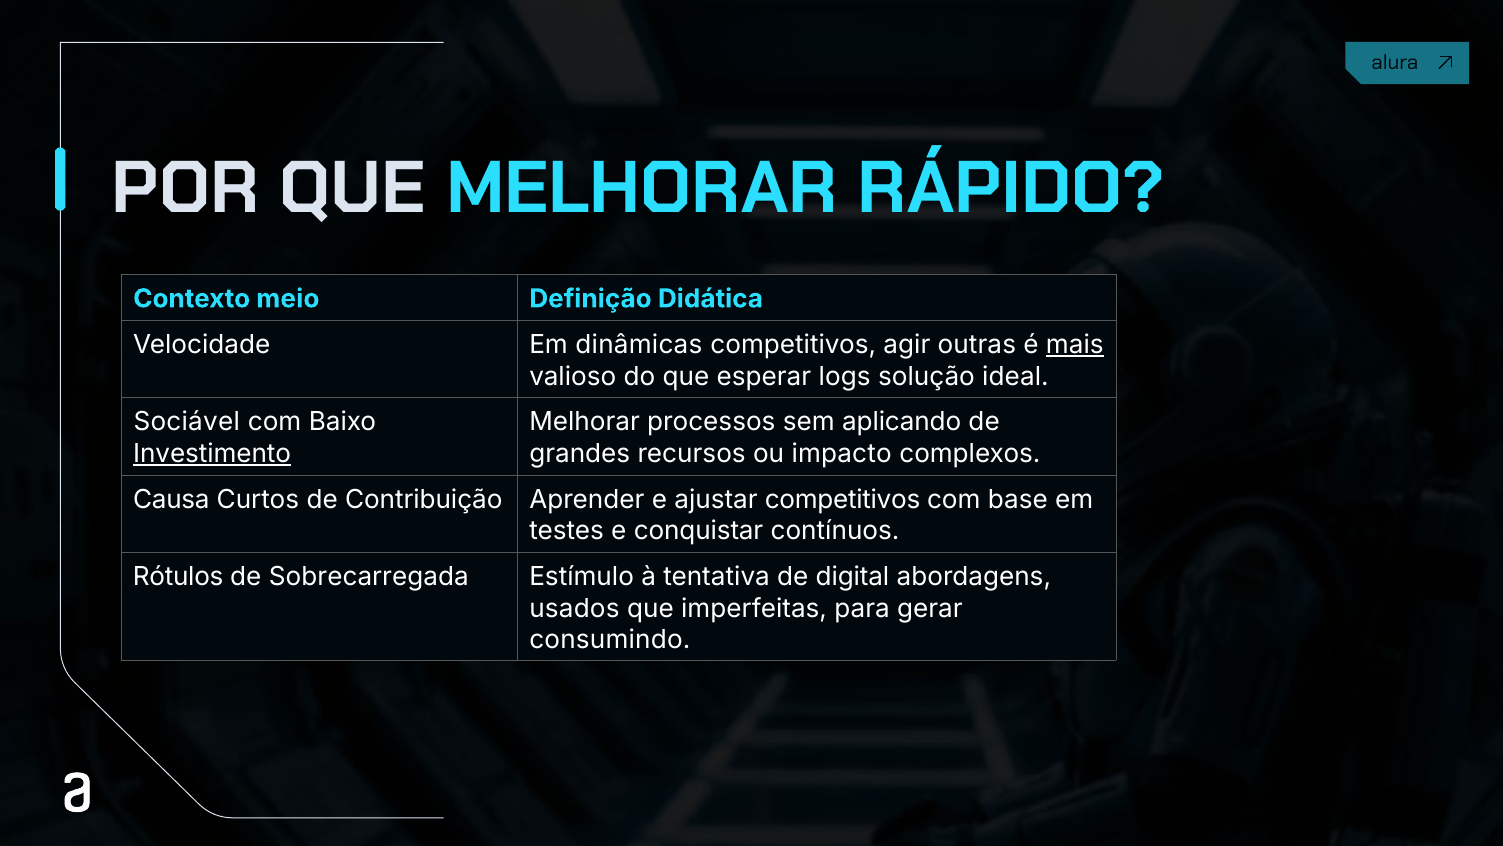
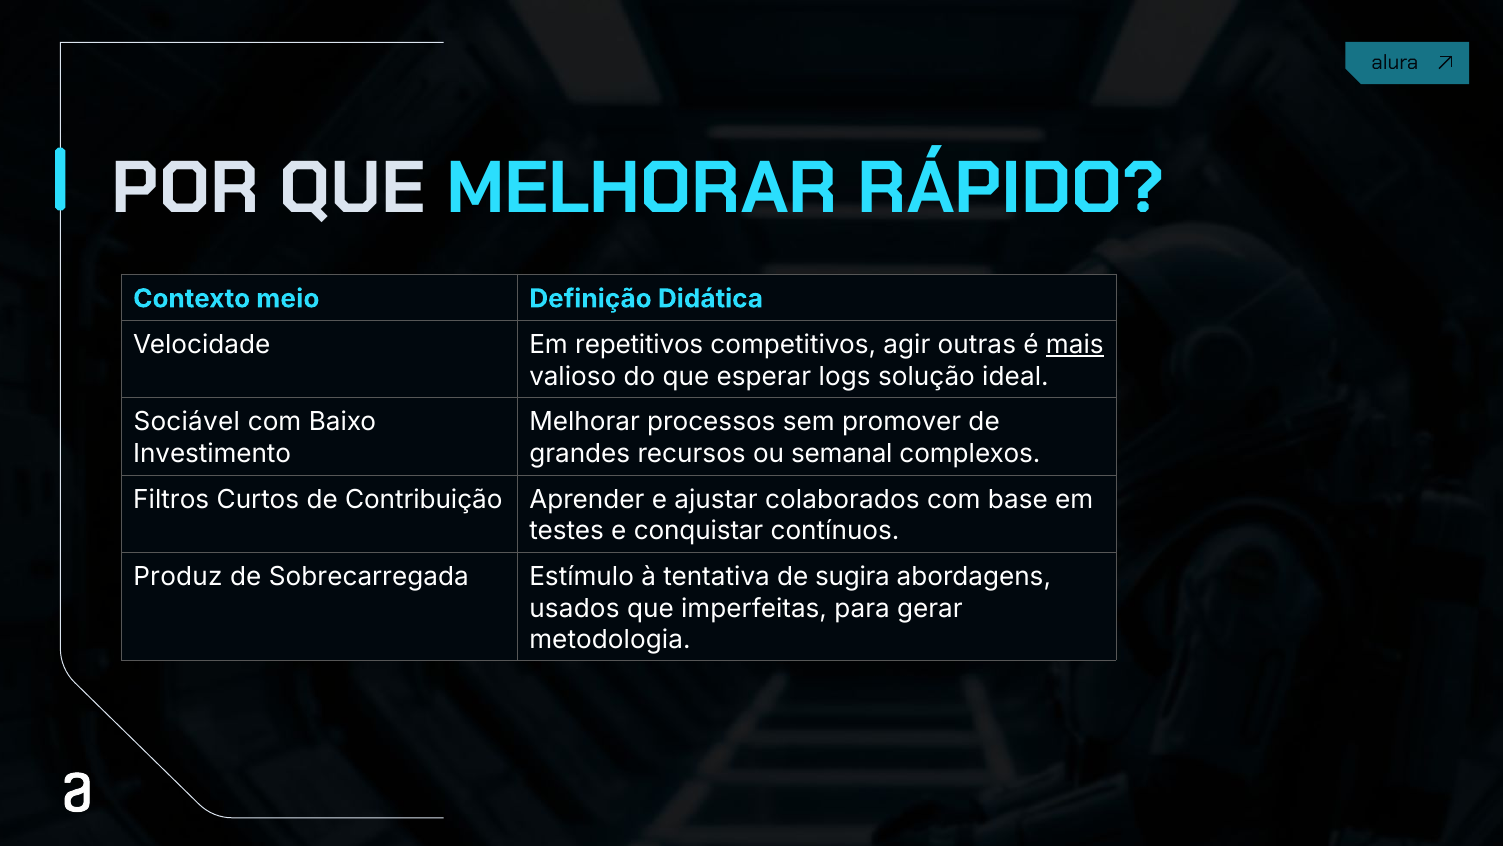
dinâmicas: dinâmicas -> repetitivos (639, 345)
aplicando: aplicando -> promover (902, 422)
Investimento underline: present -> none (212, 453)
impacto: impacto -> semanal (842, 453)
Causa: Causa -> Filtros (171, 499)
ajustar competitivos: competitivos -> colaborados (842, 499)
Rótulos: Rótulos -> Produz (178, 577)
digital: digital -> sugira (853, 577)
consumindo: consumindo -> metodologia (610, 640)
